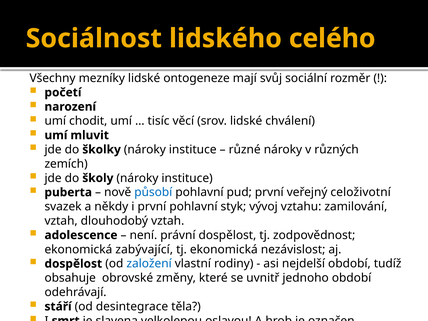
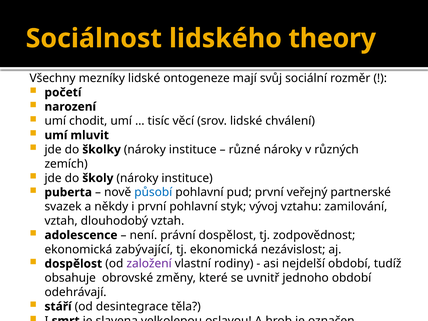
celého: celého -> theory (332, 38)
celoživotní: celoživotní -> partnerské (361, 192)
založení colour: blue -> purple (149, 264)
